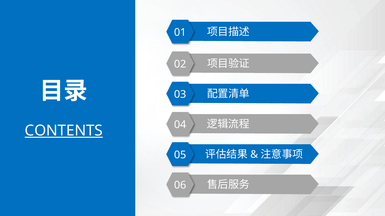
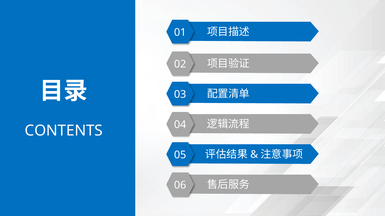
CONTENTS underline: present -> none (64, 131)
